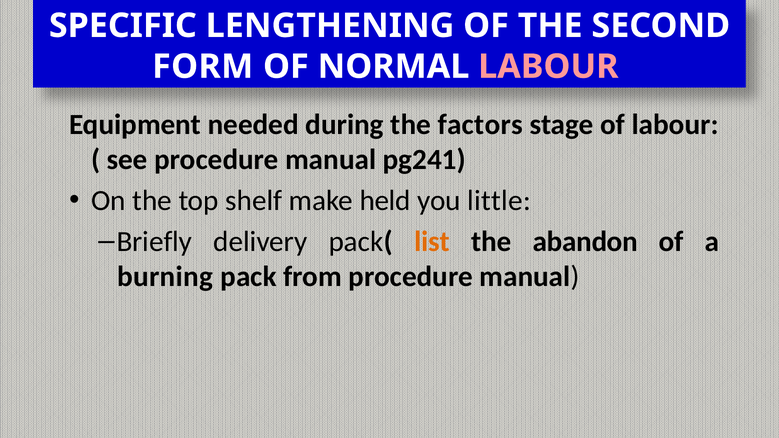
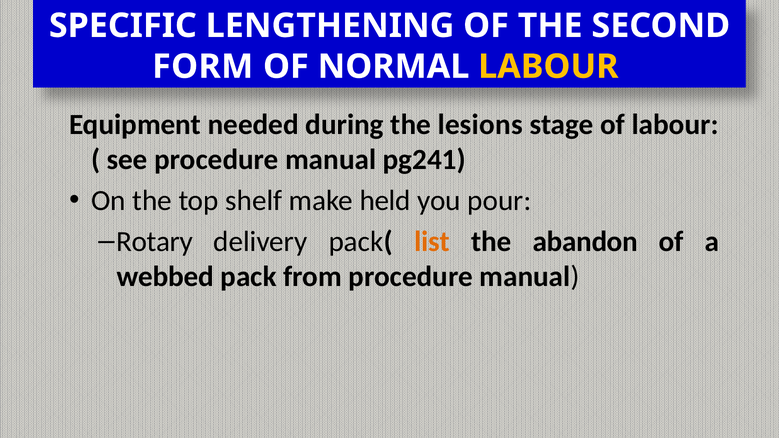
LABOUR colour: pink -> yellow (548, 67)
factors: factors -> lesions (480, 125)
little: little -> pour (499, 201)
Briefly: Briefly -> Rotary (154, 242)
burning: burning -> webbed (165, 277)
